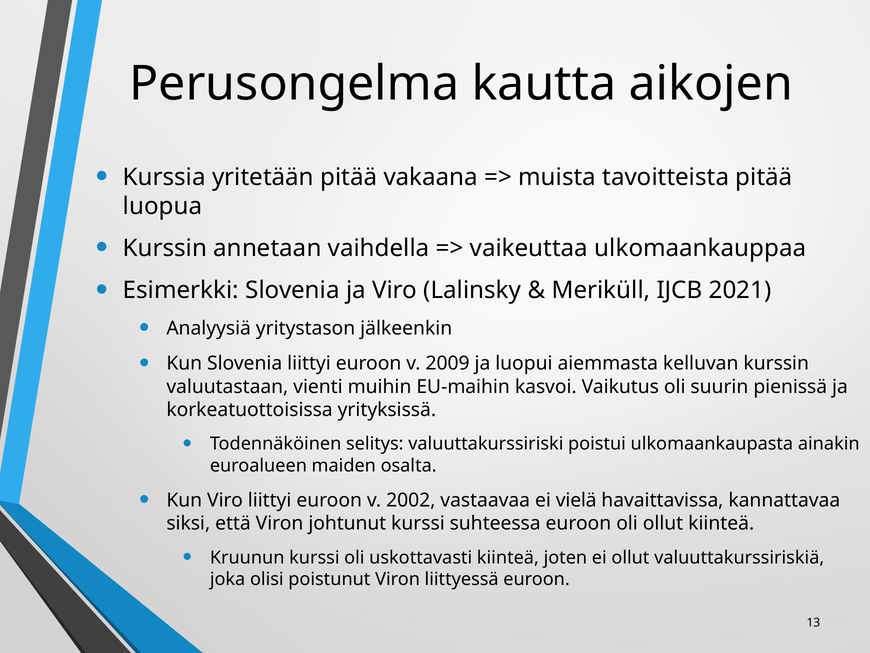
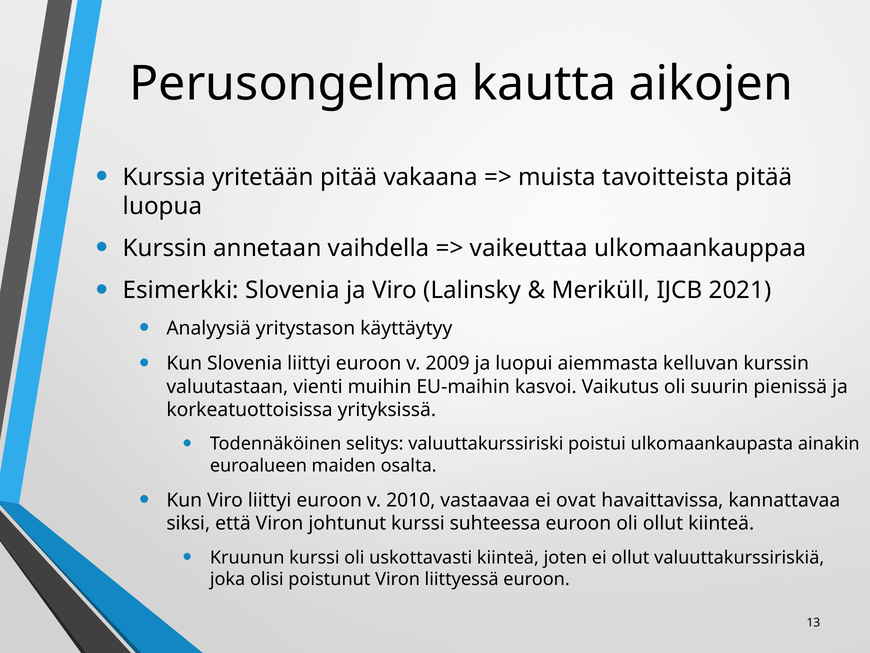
jälkeenkin: jälkeenkin -> käyttäytyy (406, 328)
2002: 2002 -> 2010 (411, 500)
vielä: vielä -> ovat (576, 500)
